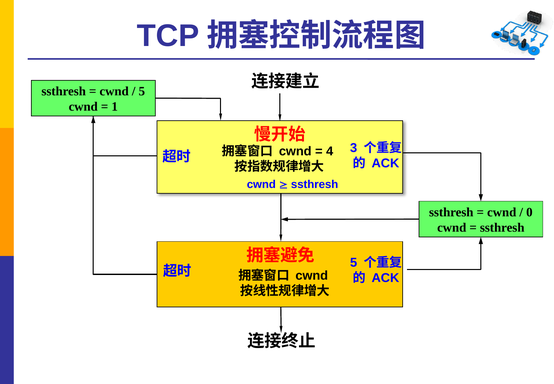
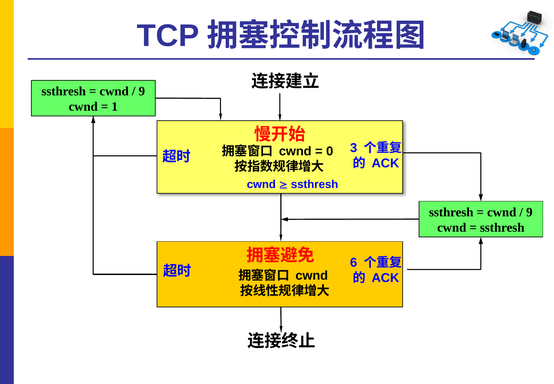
5: 5 -> 9 (142, 91)
4: 4 -> 0 (330, 151)
0: 0 -> 9 (529, 212)
5: 5 -> 6 (354, 262)
